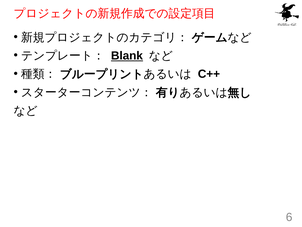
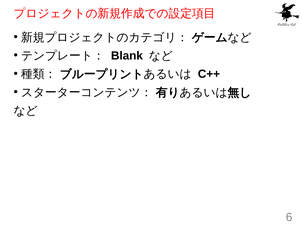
Blank underline: present -> none (127, 56)
